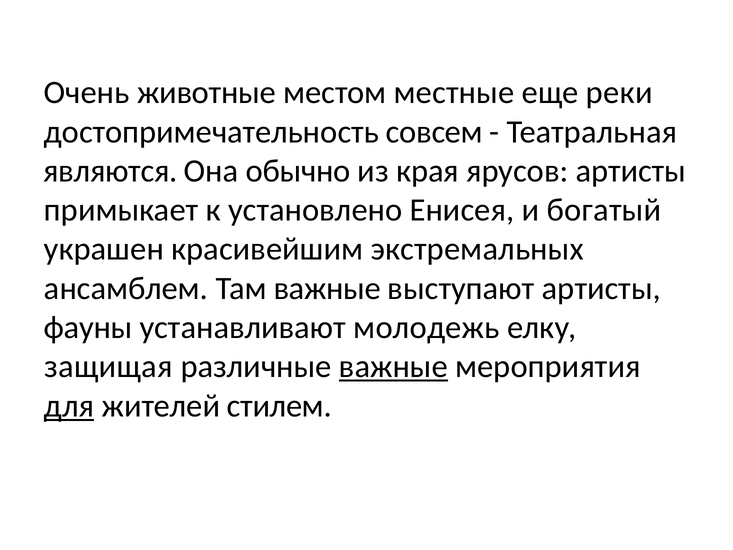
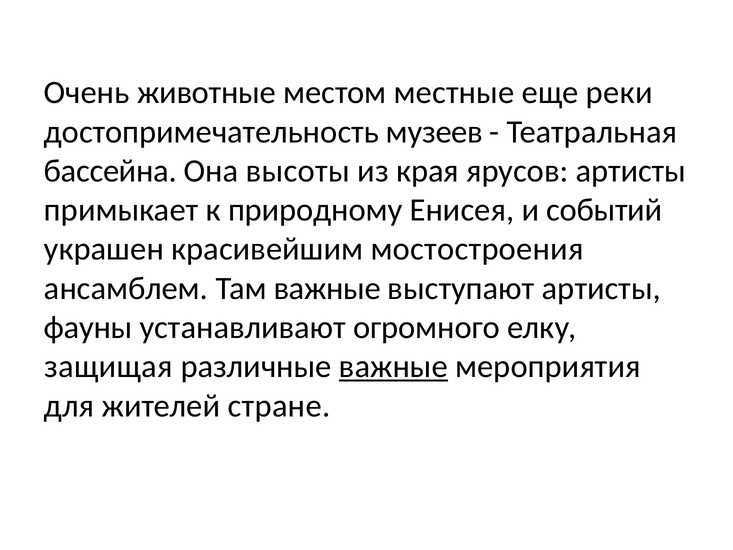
совсем: совсем -> музеев (434, 132)
являются: являются -> бассейна (110, 171)
обычно: обычно -> высоты (298, 171)
установлено: установлено -> природному (315, 210)
богатый: богатый -> событий (604, 210)
экстремальных: экстремальных -> мостостроения (477, 249)
молодежь: молодежь -> огромного (427, 327)
для underline: present -> none (69, 406)
стилем: стилем -> стране (279, 406)
